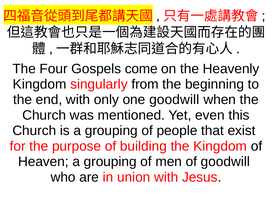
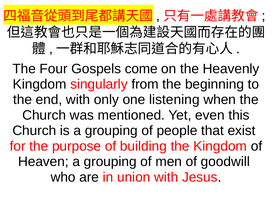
one goodwill: goodwill -> listening (174, 100)
